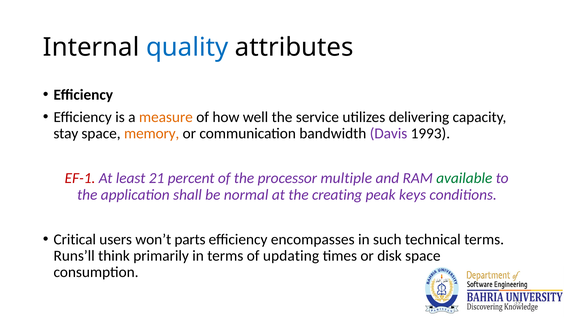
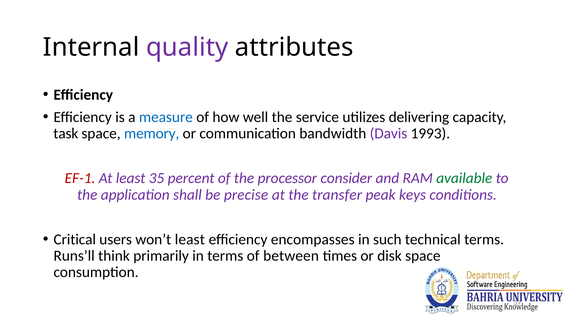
quality colour: blue -> purple (187, 47)
measure colour: orange -> blue (166, 117)
stay: stay -> task (66, 134)
memory colour: orange -> blue (152, 134)
21: 21 -> 35 (157, 178)
multiple: multiple -> consider (346, 178)
normal: normal -> precise (246, 195)
creating: creating -> transfer (337, 195)
won’t parts: parts -> least (190, 240)
updating: updating -> between (291, 256)
